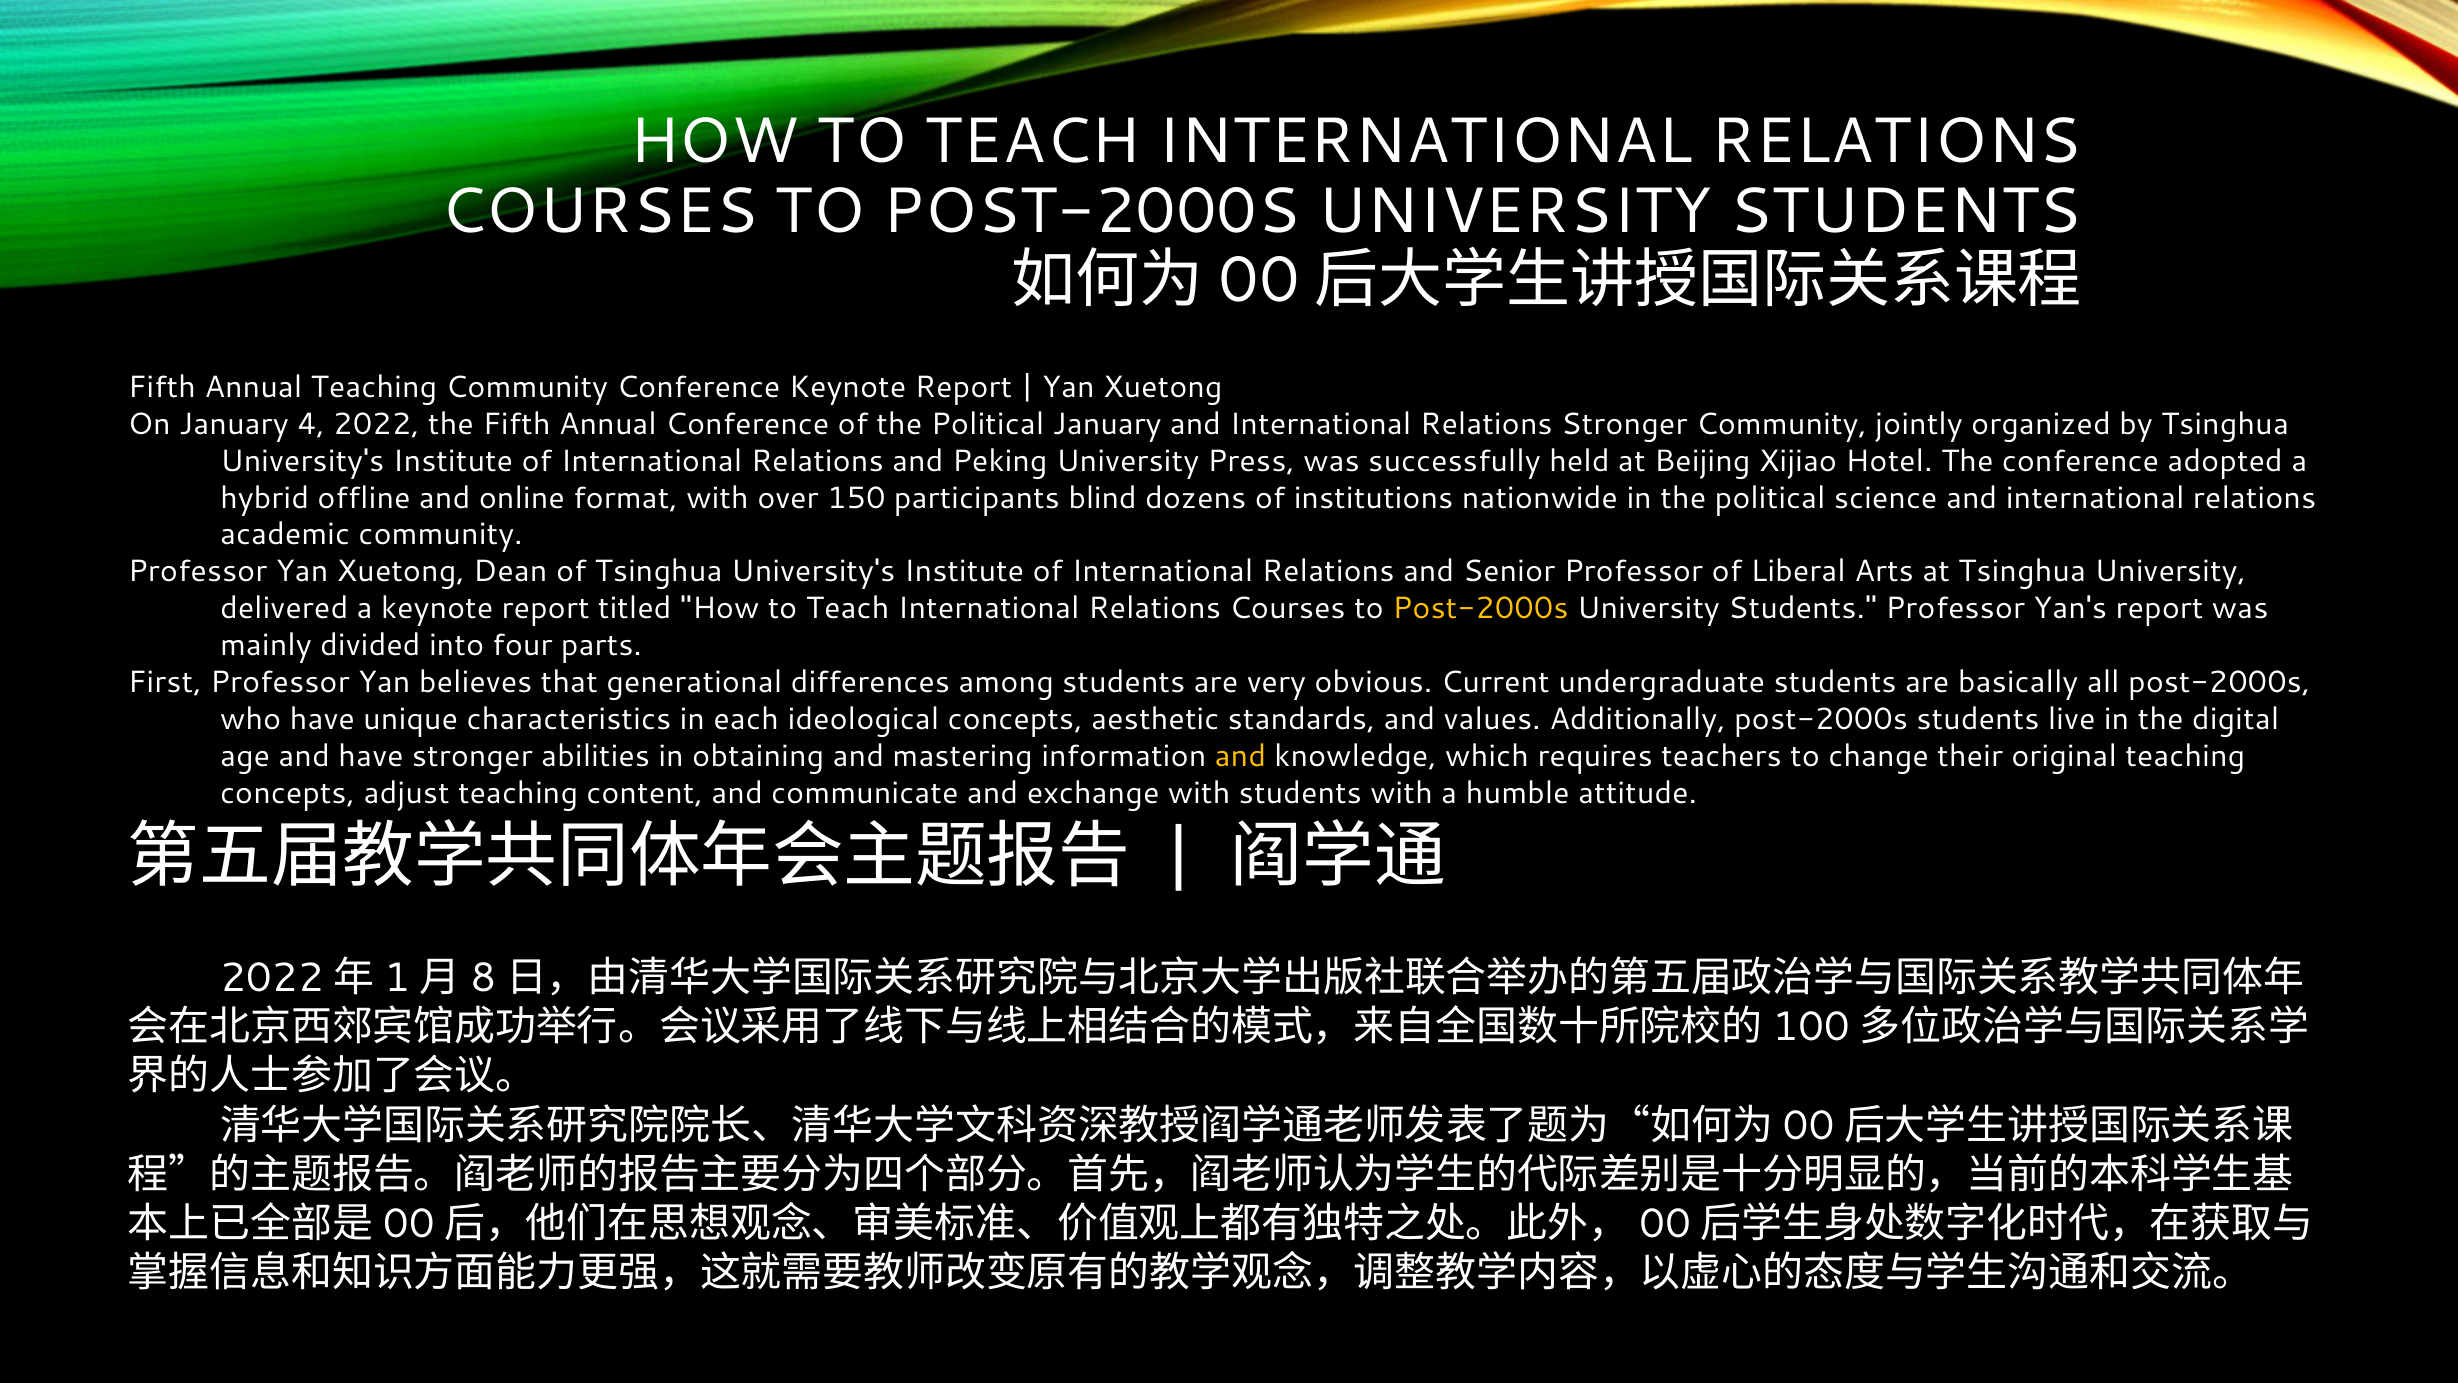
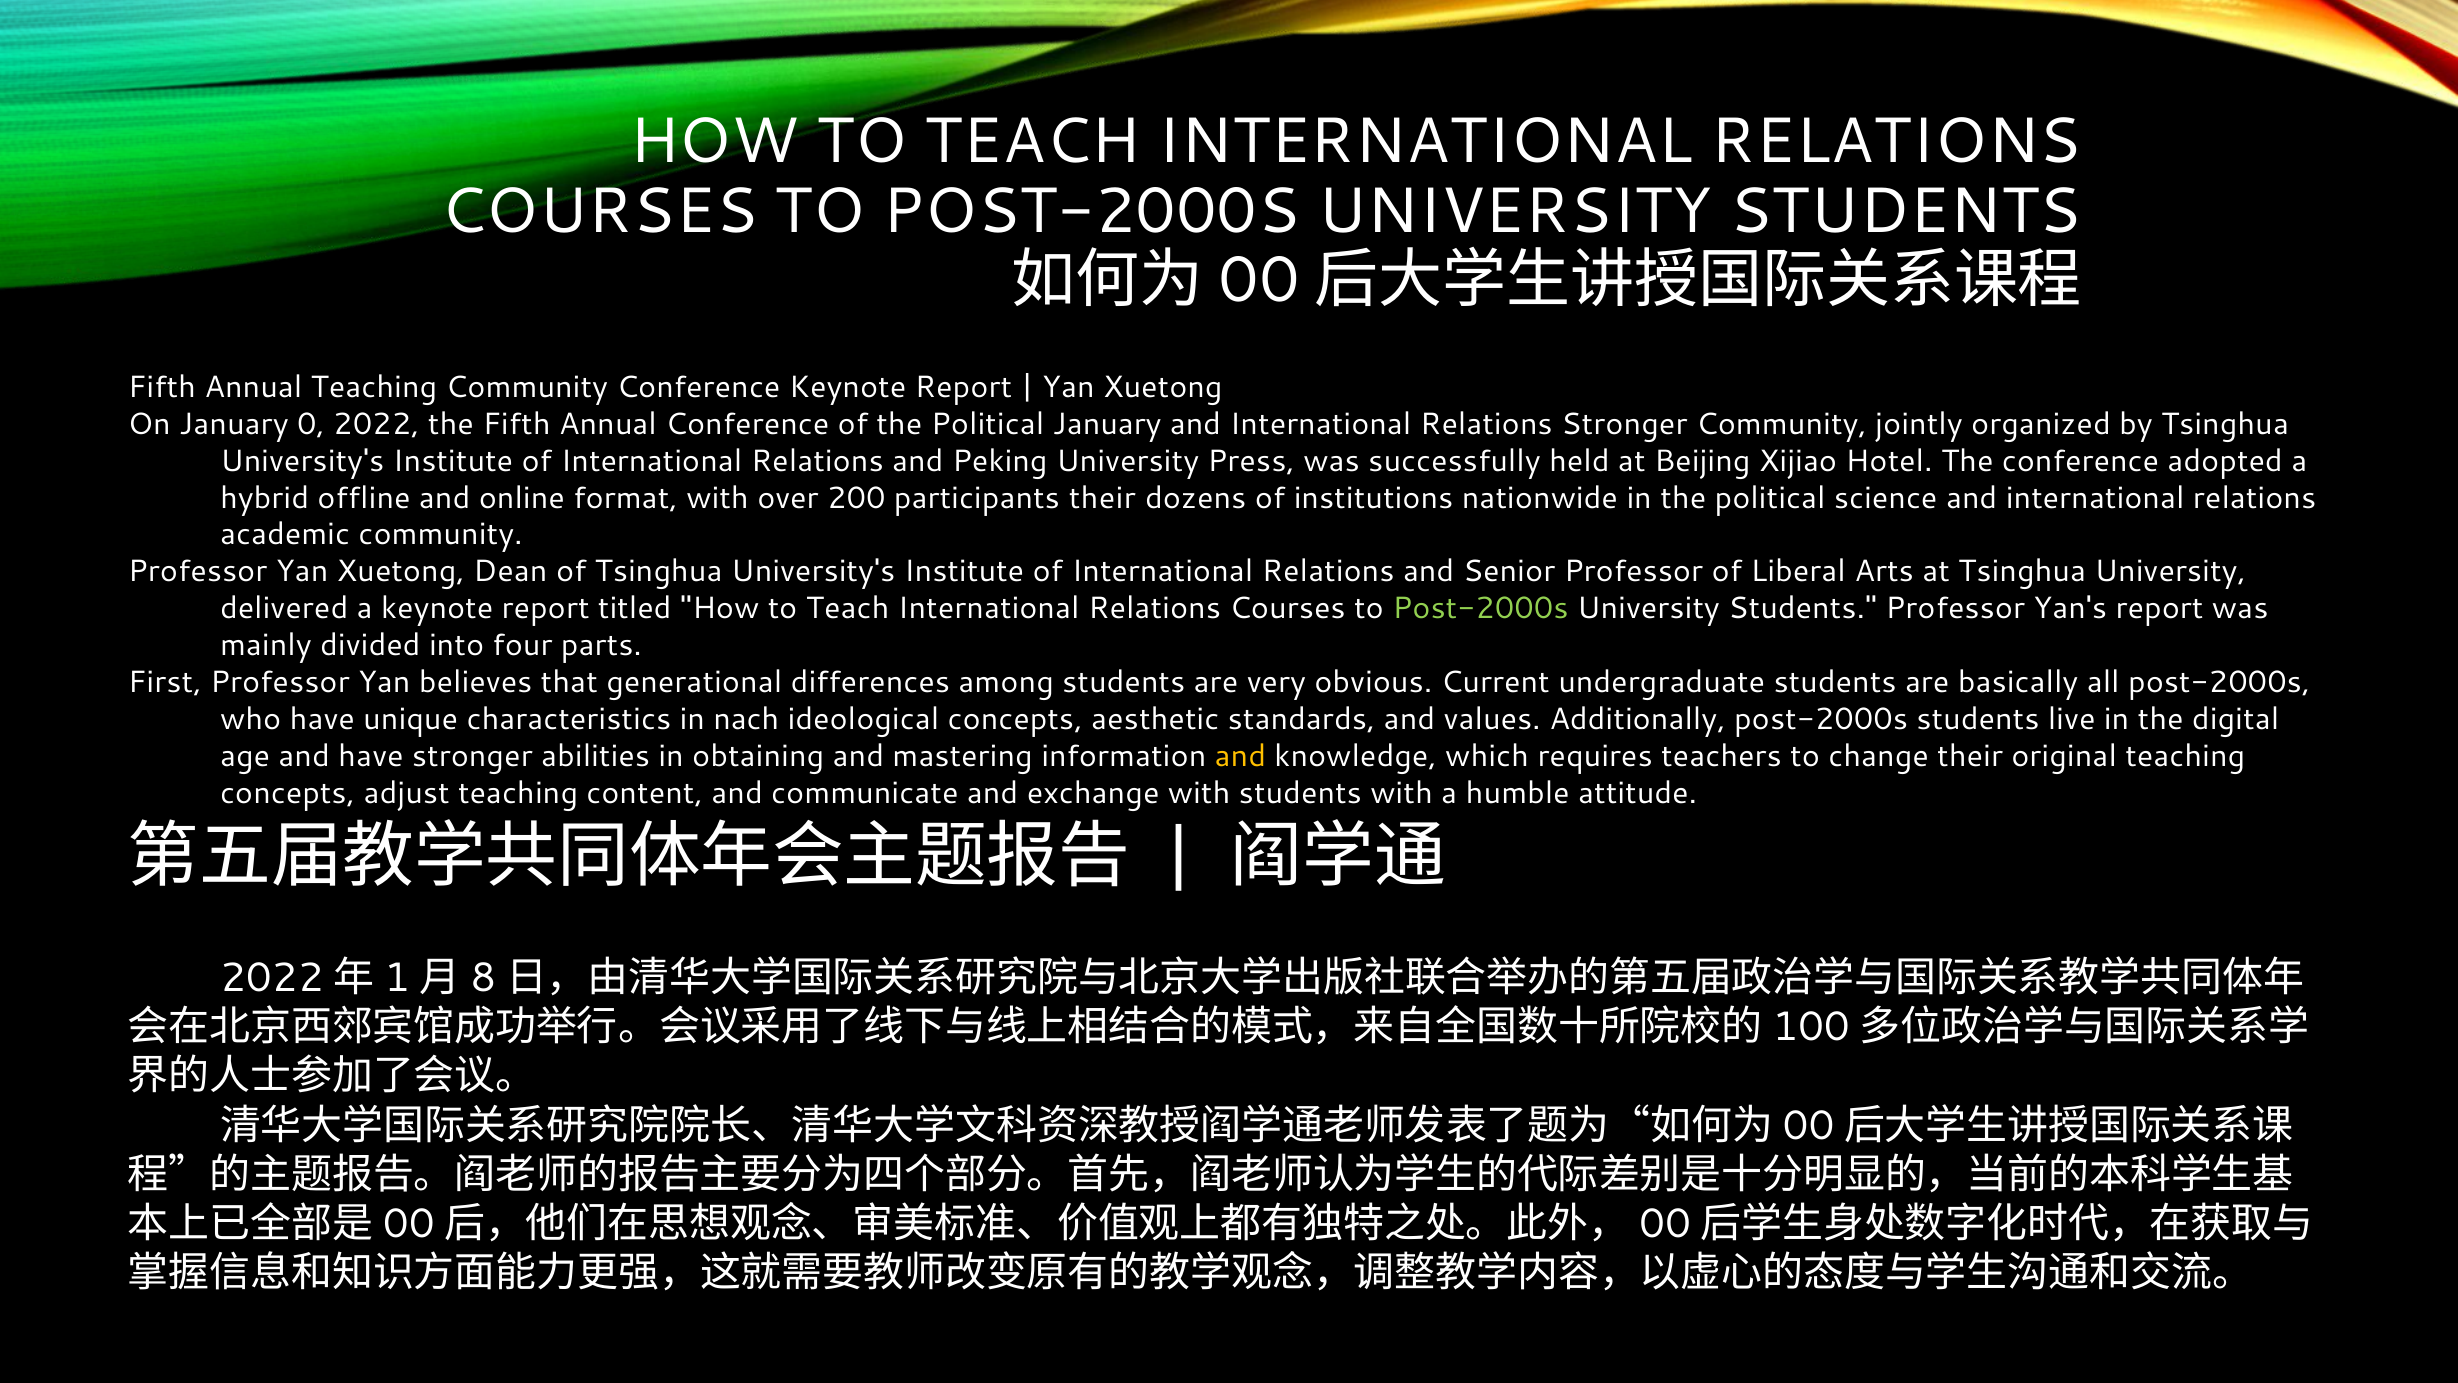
4: 4 -> 0 (311, 424)
150: 150 -> 200 (856, 498)
participants blind: blind -> their (1102, 498)
Post-2000s colour: yellow -> light green (1480, 608)
each: each -> nach (746, 719)
